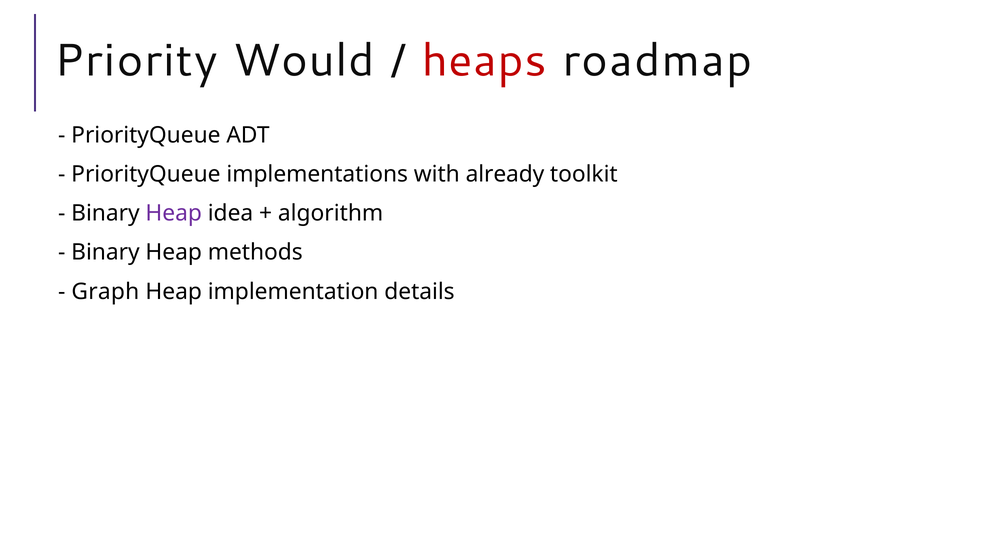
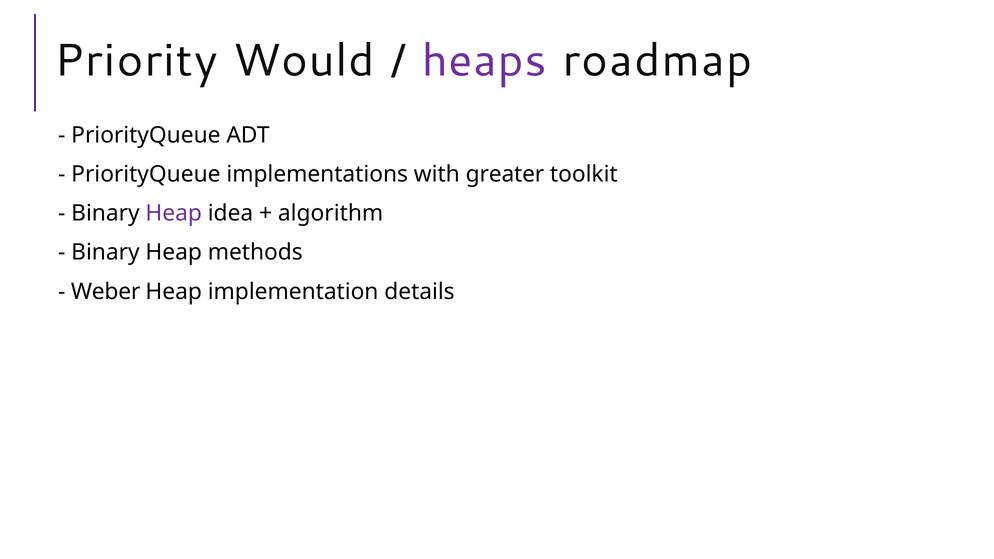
heaps colour: red -> purple (484, 61)
already: already -> greater (505, 174)
Graph: Graph -> Weber (106, 292)
